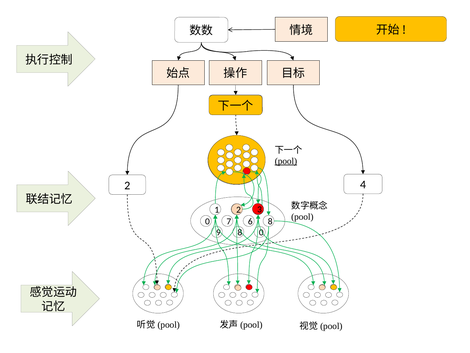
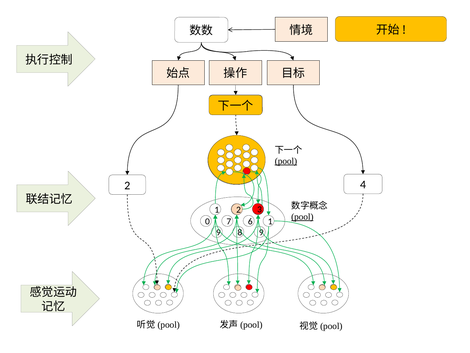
pool underline: none -> present (302, 216)
8: 8 -> 1 (270, 221)
9 0: 0 -> 9 (261, 232)
